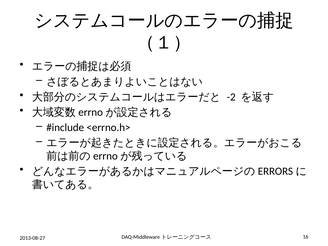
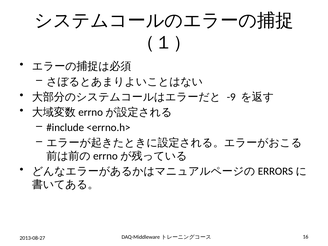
-2: -2 -> -9 (231, 97)
